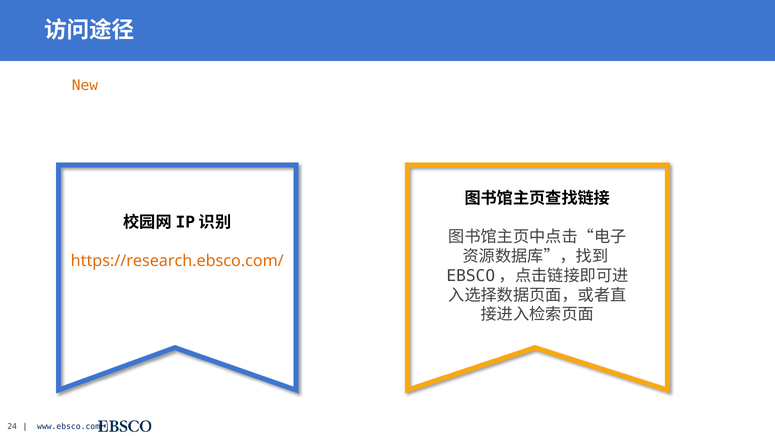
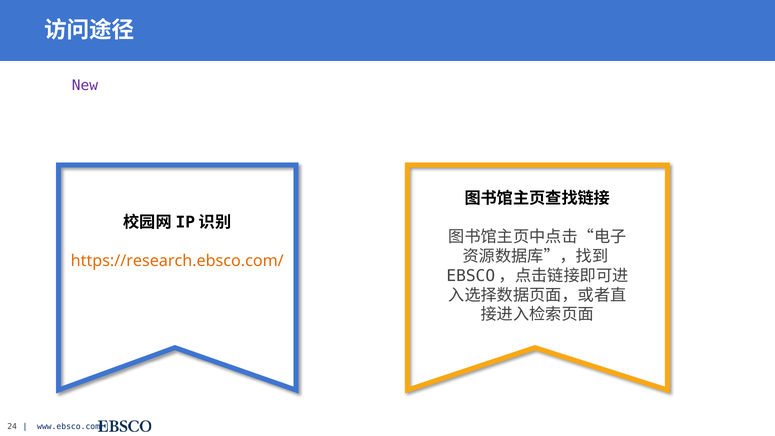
New colour: orange -> purple (85, 85)
